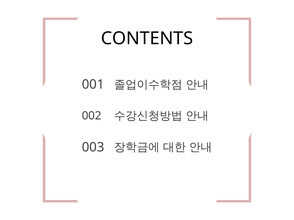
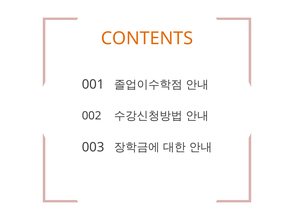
CONTENTS colour: black -> orange (147, 38)
